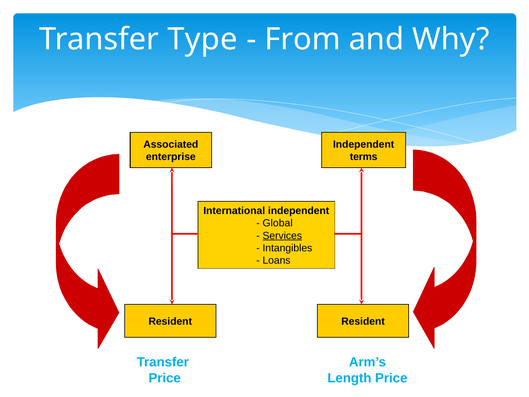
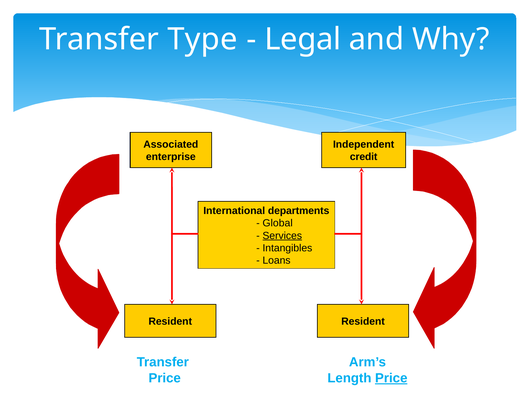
From: From -> Legal (303, 39)
terms: terms -> credit (364, 157)
International independent: independent -> departments (299, 211)
Price underline: none -> present (391, 378)
